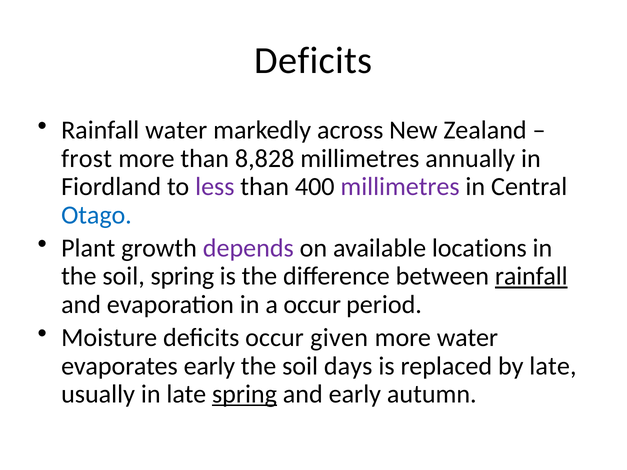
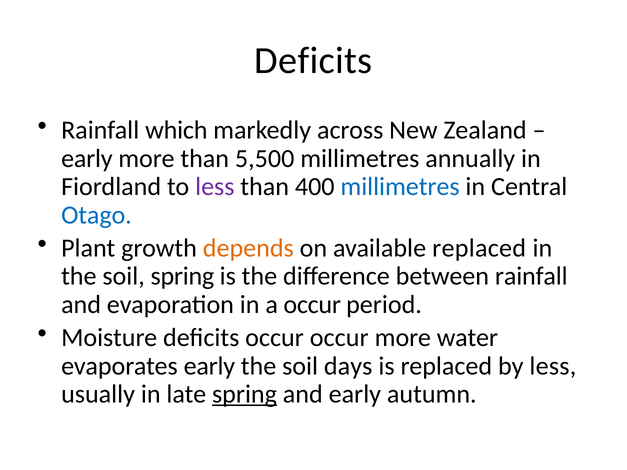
Rainfall water: water -> which (176, 130)
frost: frost -> early (87, 159)
8,828: 8,828 -> 5,500 (265, 159)
millimetres colour: purple -> blue (400, 187)
depends colour: purple -> orange (248, 248)
available locations: locations -> replaced (479, 248)
rainfall underline: present -> none (531, 276)
occur given: given -> occur (339, 338)
by late: late -> less (553, 366)
